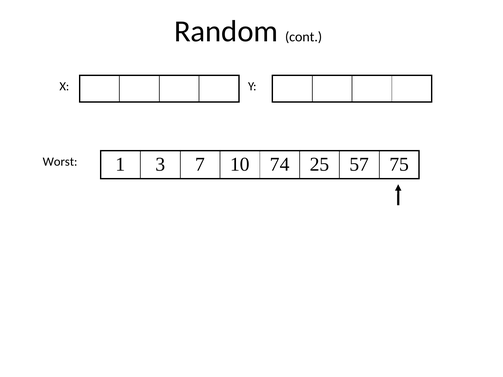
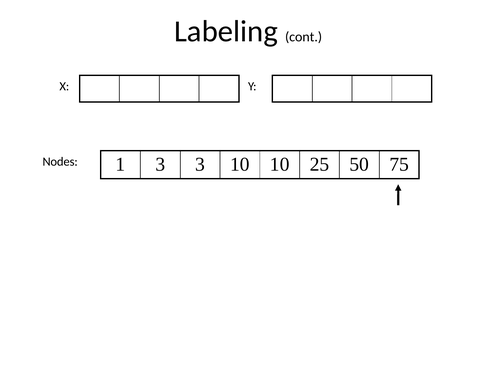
Random: Random -> Labeling (226, 31)
3 7: 7 -> 3 (200, 164)
10 74: 74 -> 10 (280, 164)
57: 57 -> 50 (359, 164)
Worst: Worst -> Nodes (60, 162)
